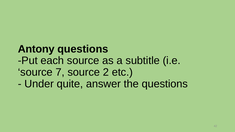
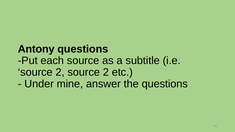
7: 7 -> 2 (60, 72)
quite: quite -> mine (70, 84)
